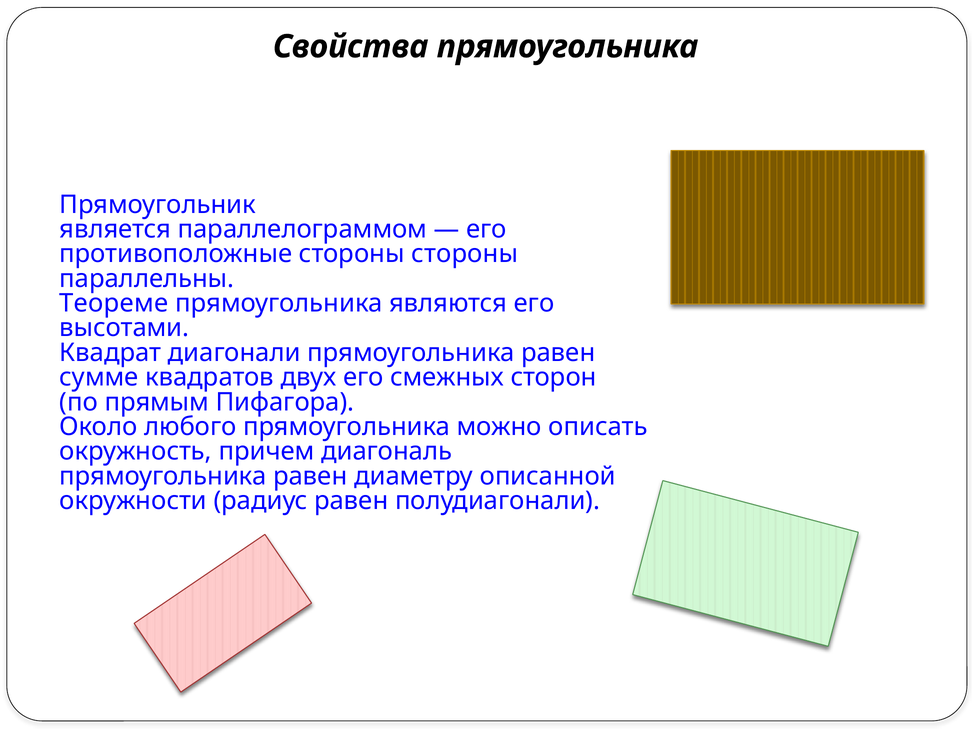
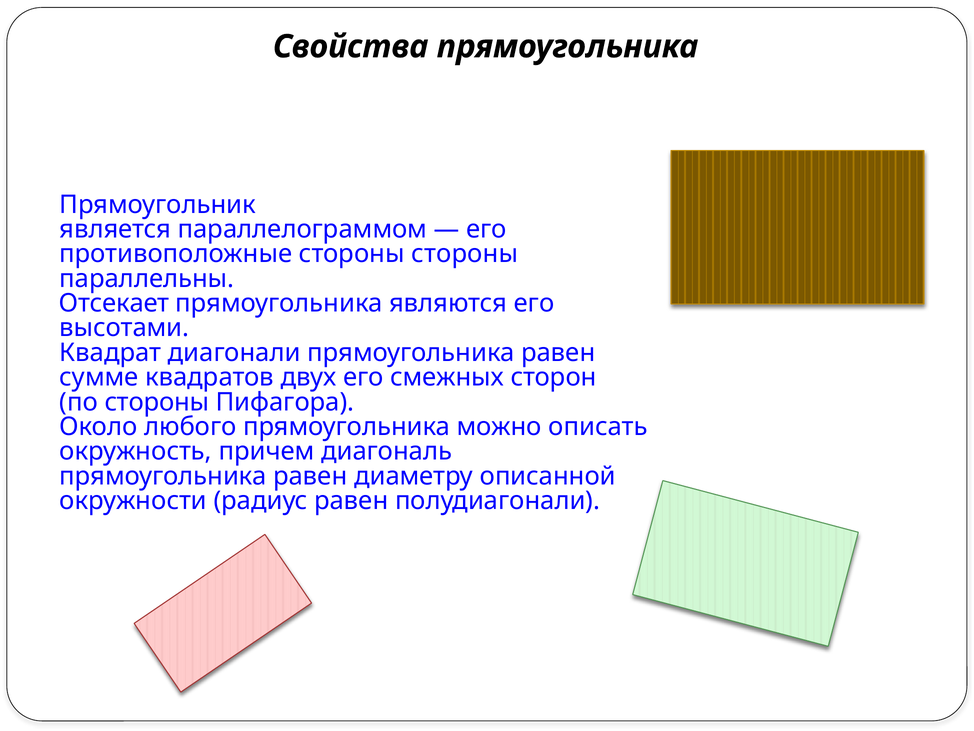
Теореме: Теореме -> Отсекает (114, 303)
по прямым: прямым -> стороны (157, 402)
